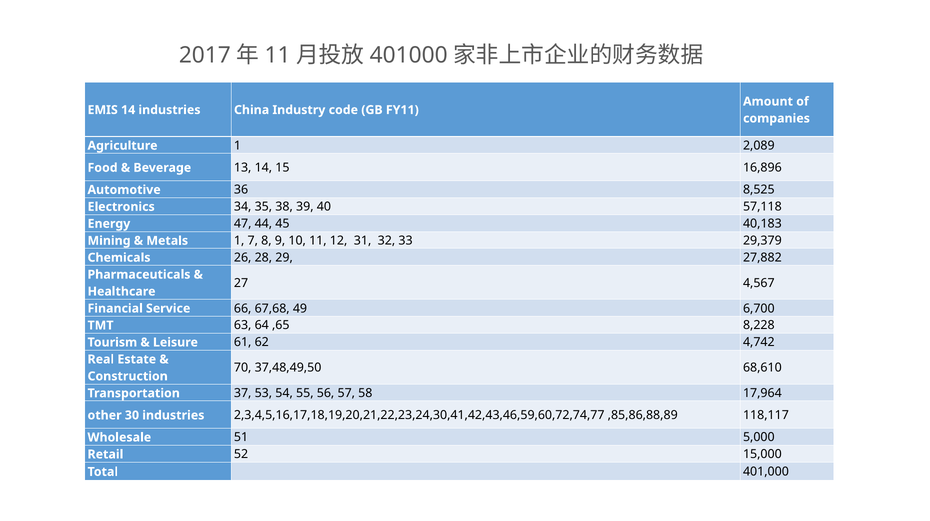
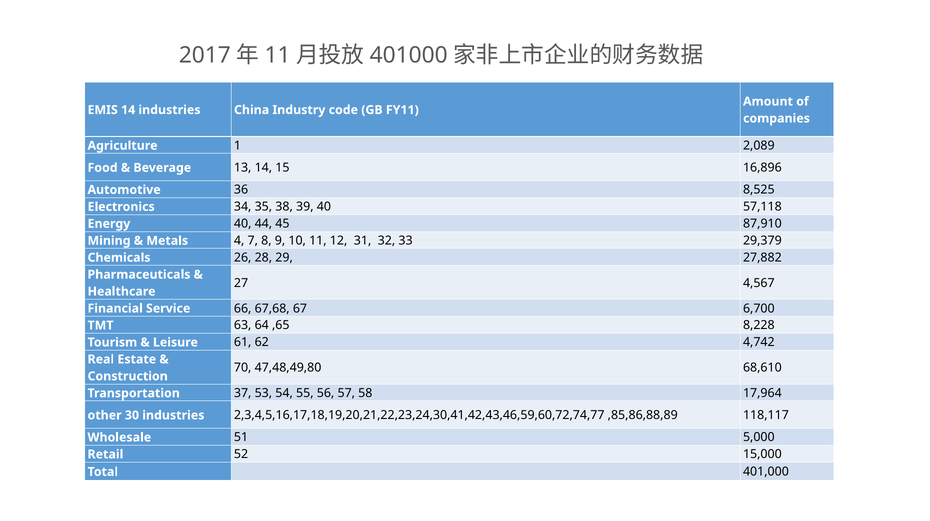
47: 47 -> 40 (243, 224)
40,183: 40,183 -> 87,910 (762, 224)
1: 1 -> 4 (239, 241)
49: 49 -> 67 (300, 308)
37,48,49,50: 37,48,49,50 -> 47,48,49,80 (288, 368)
